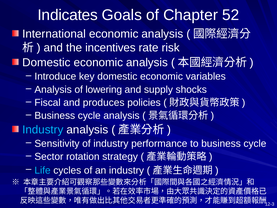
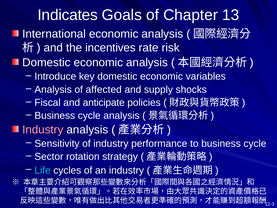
52: 52 -> 13 (231, 15)
lowering: lowering -> affected (104, 89)
produces: produces -> anticipate (104, 102)
Industry colour: light blue -> pink (43, 129)
